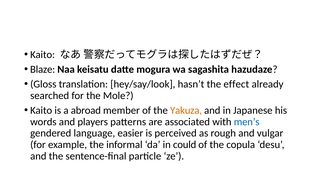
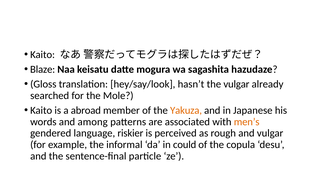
the effect: effect -> vulgar (236, 84)
players: players -> among (93, 122)
men’s colour: blue -> orange (247, 122)
easier: easier -> riskier (130, 133)
